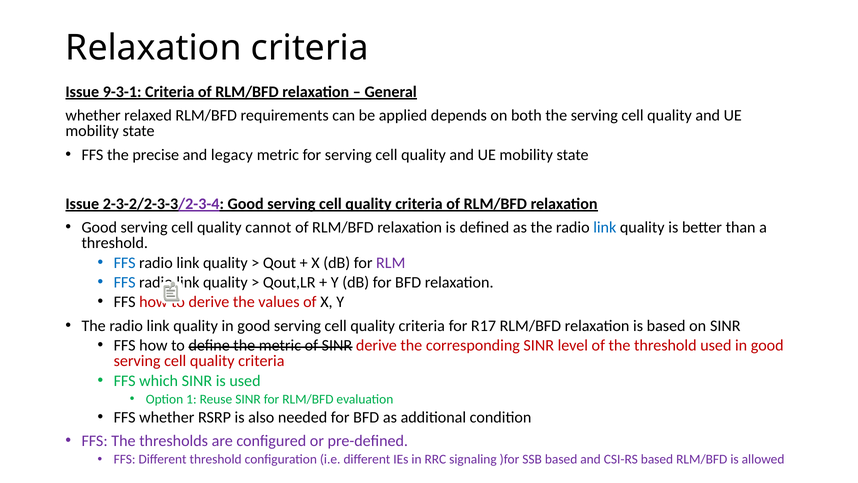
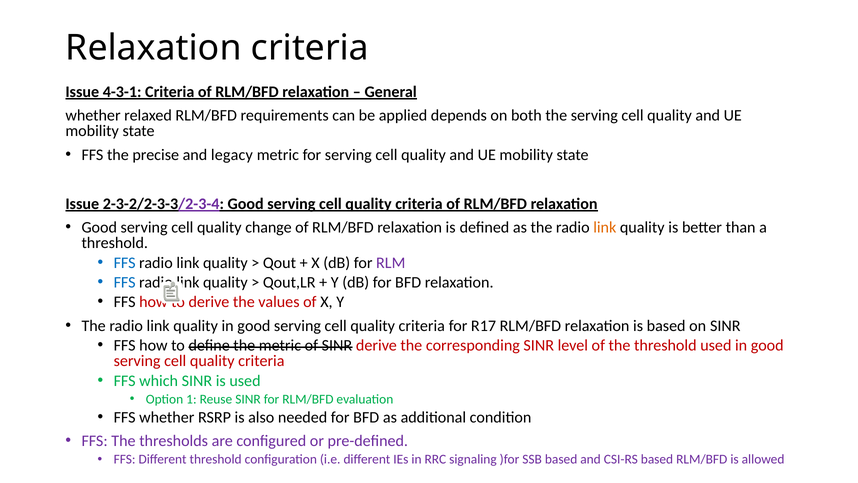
9-3-1: 9-3-1 -> 4-3-1 (122, 92)
cannot: cannot -> change (268, 227)
link colour: blue -> orange (605, 227)
